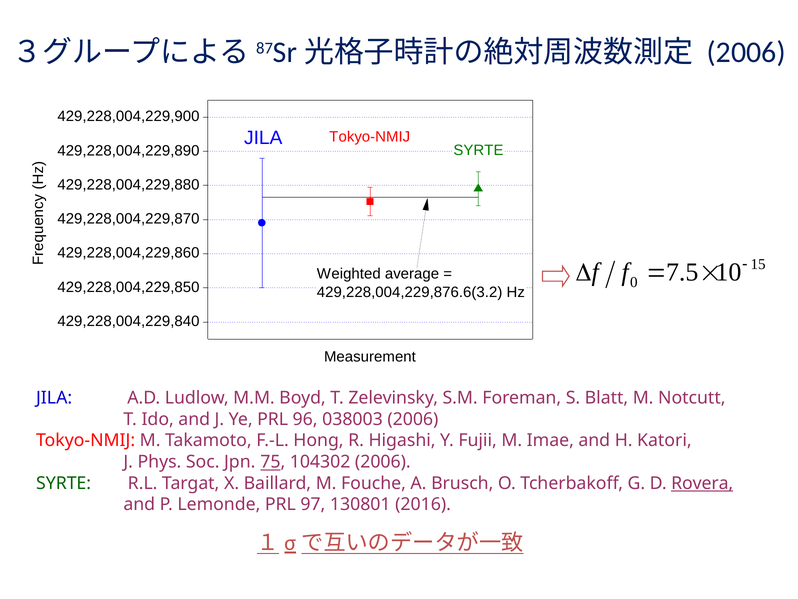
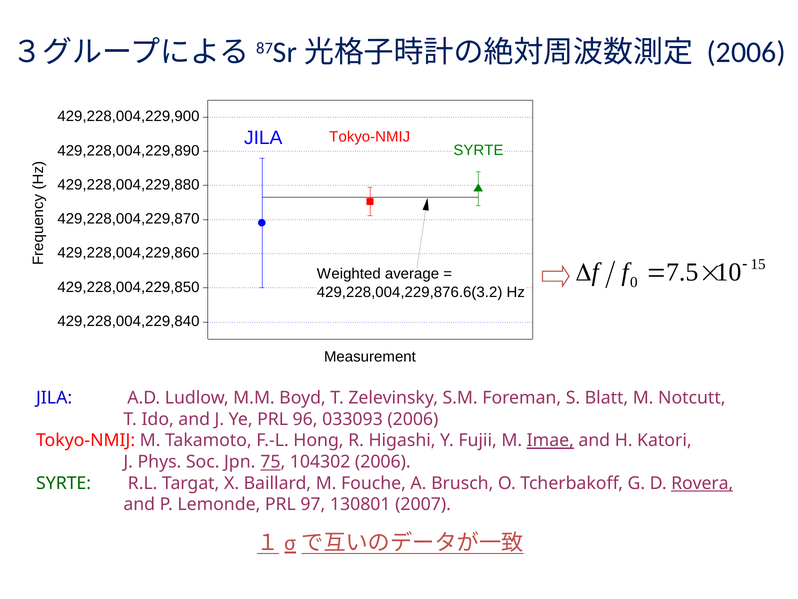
038003: 038003 -> 033093 (353, 419)
Imae underline: none -> present (550, 440)
2016: 2016 -> 2007 (423, 504)
